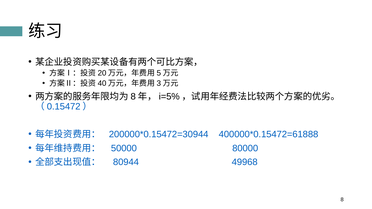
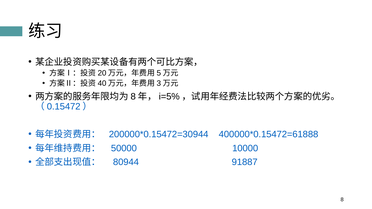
80000: 80000 -> 10000 (245, 148)
49968: 49968 -> 91887 (245, 162)
